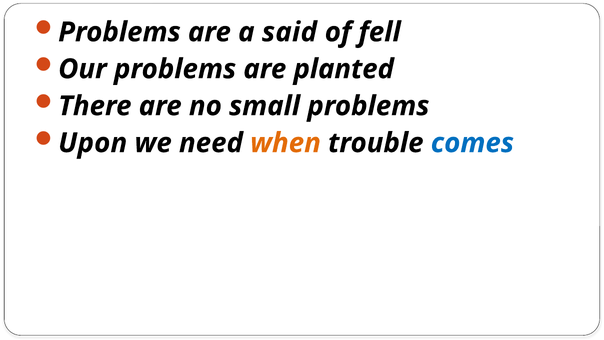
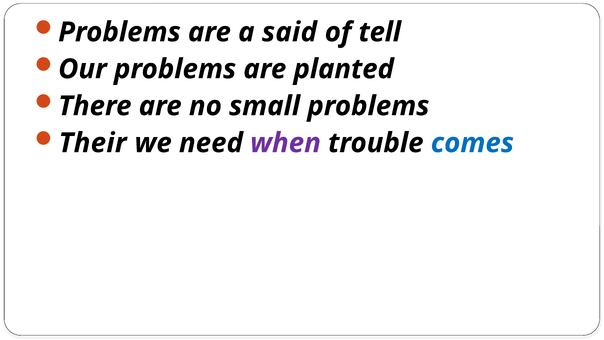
fell: fell -> tell (380, 32)
Upon: Upon -> Their (93, 143)
when colour: orange -> purple (286, 143)
